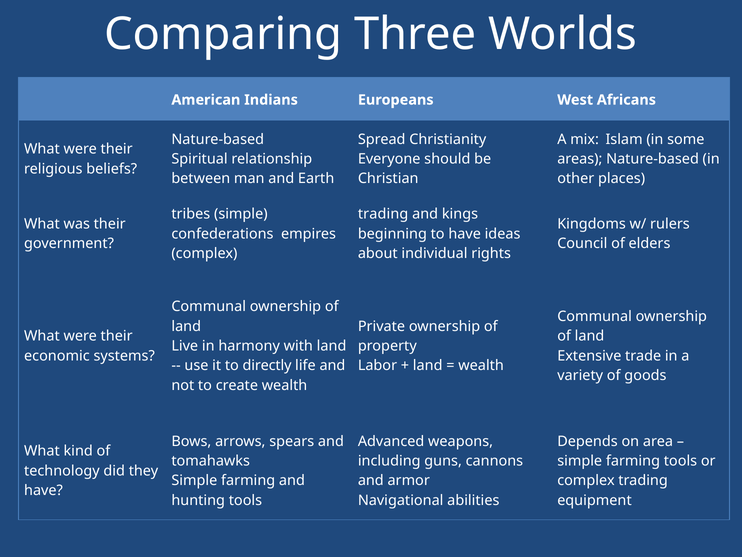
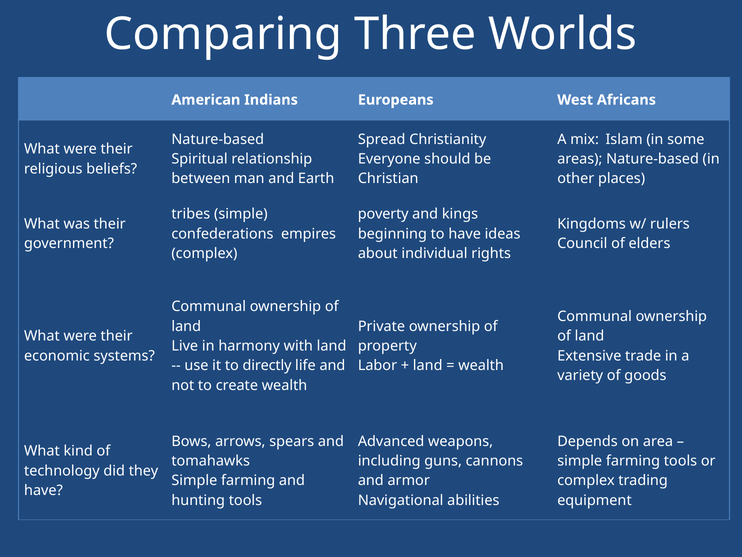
trading: trading -> poverty (383, 214)
